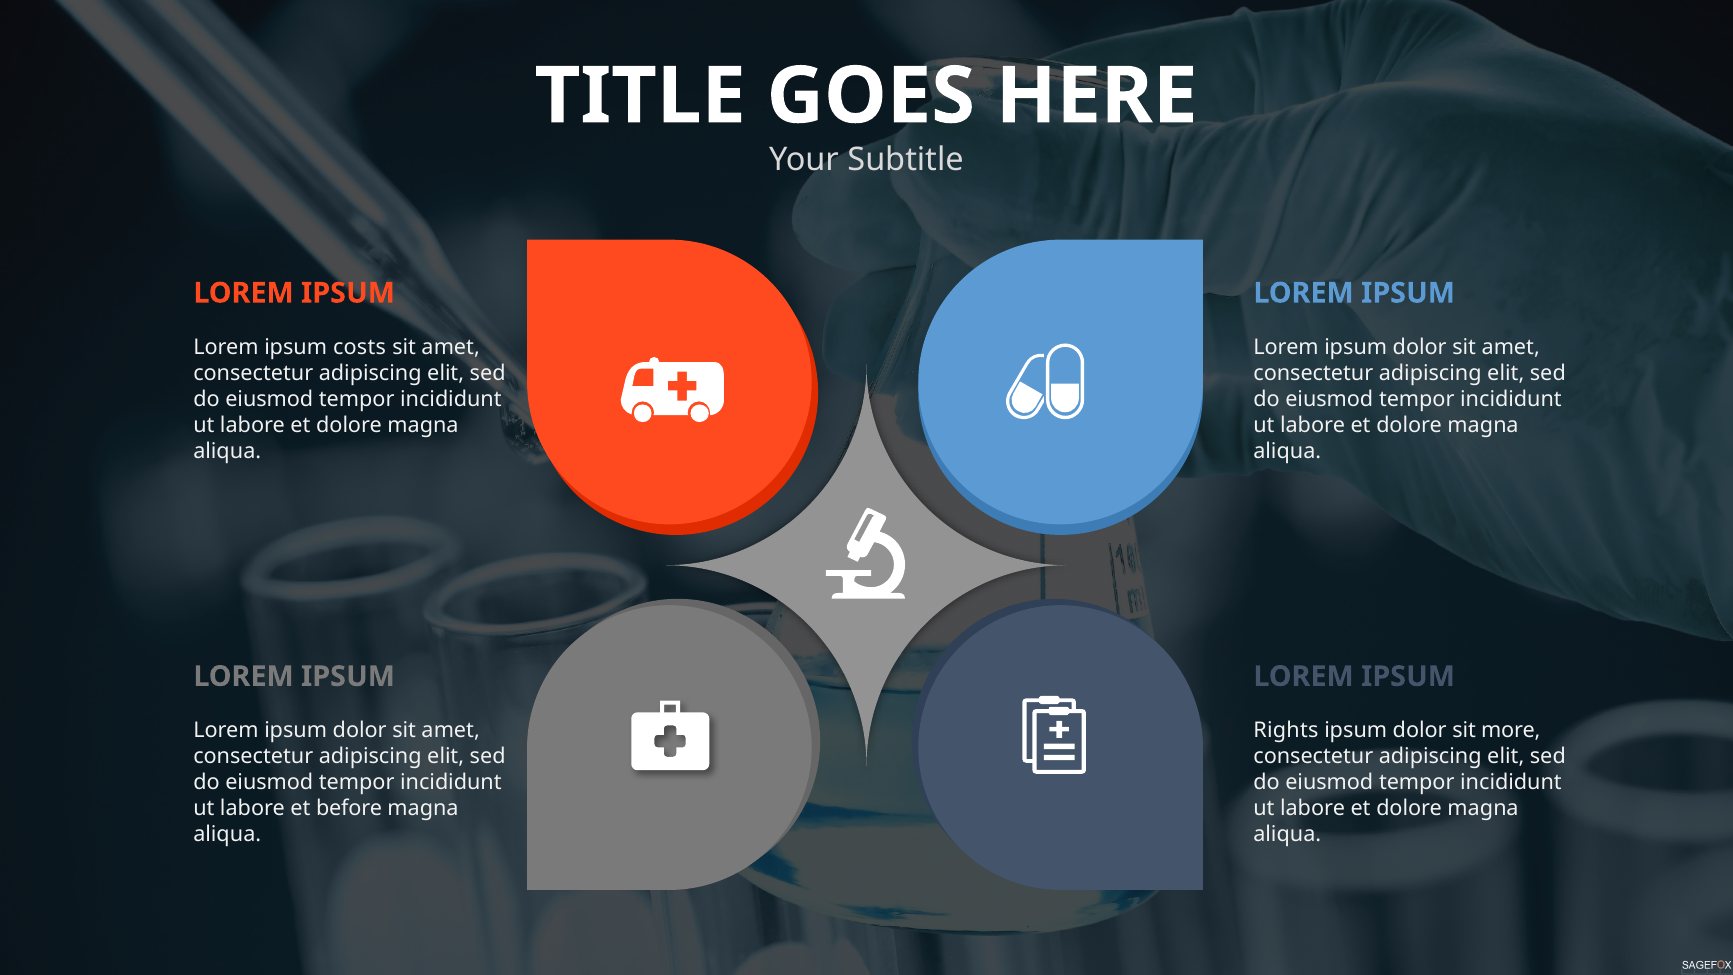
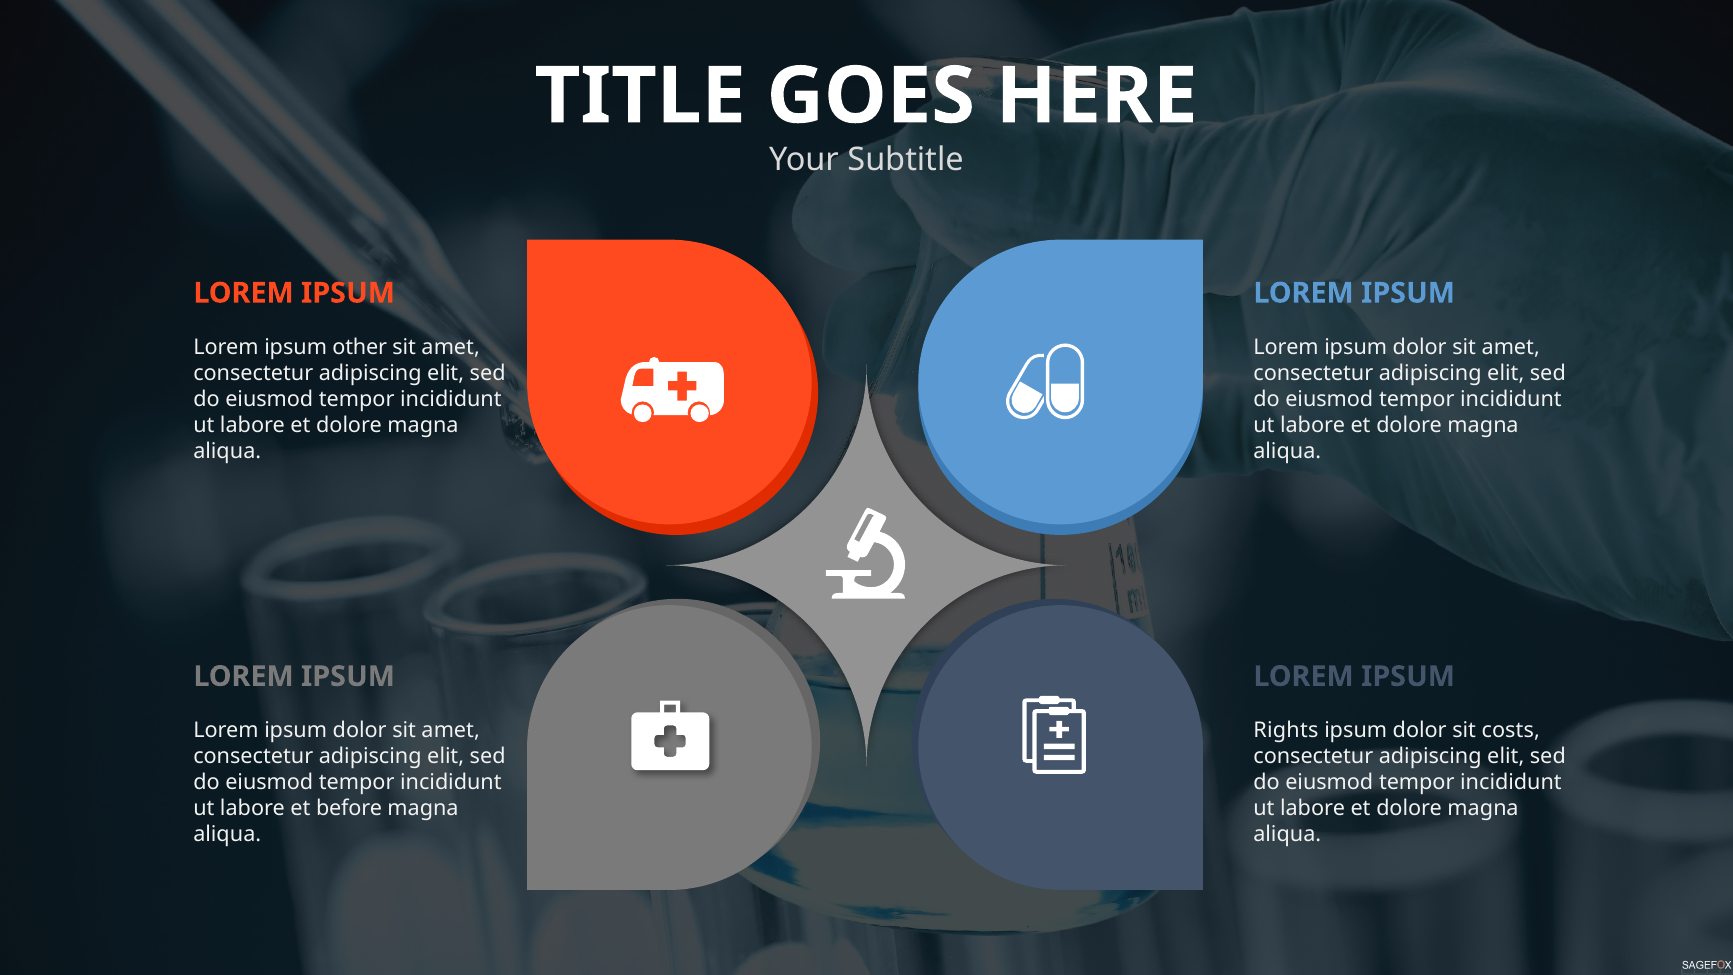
costs: costs -> other (360, 347)
more: more -> costs (1511, 731)
